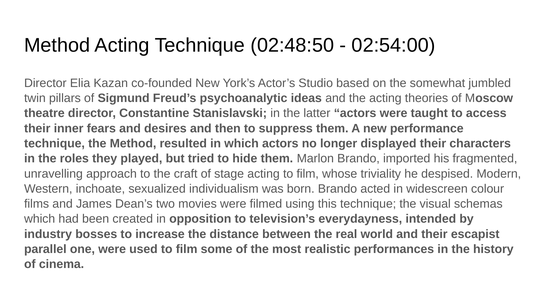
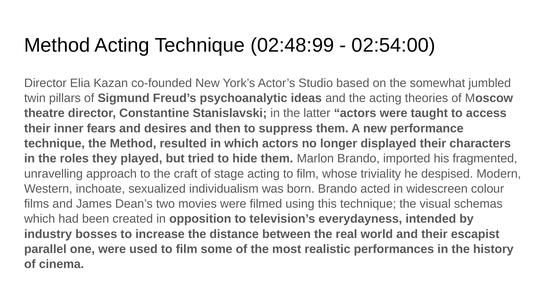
02:48:50: 02:48:50 -> 02:48:99 (292, 45)
